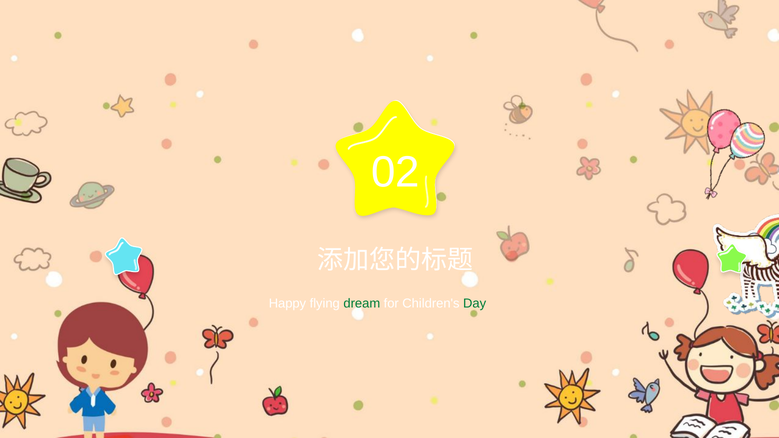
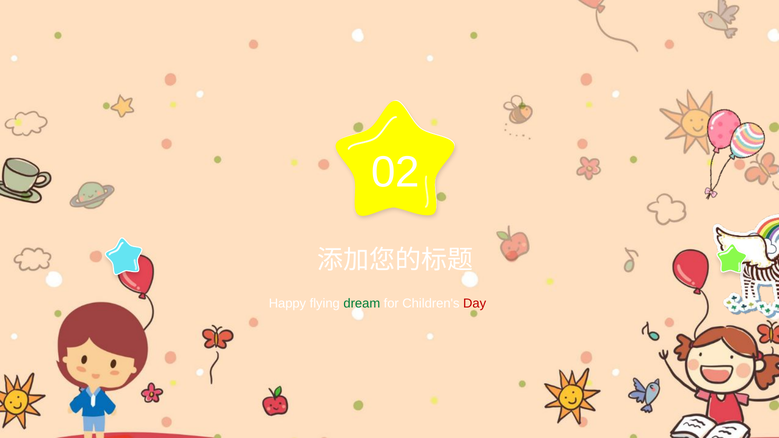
Day colour: green -> red (475, 304)
